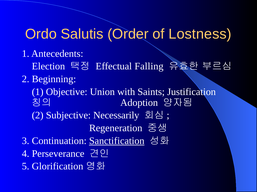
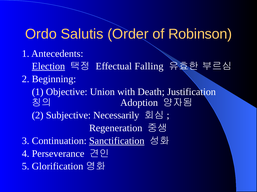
Lostness: Lostness -> Robinson (200, 34)
Election underline: none -> present (48, 67)
Saints: Saints -> Death (151, 92)
